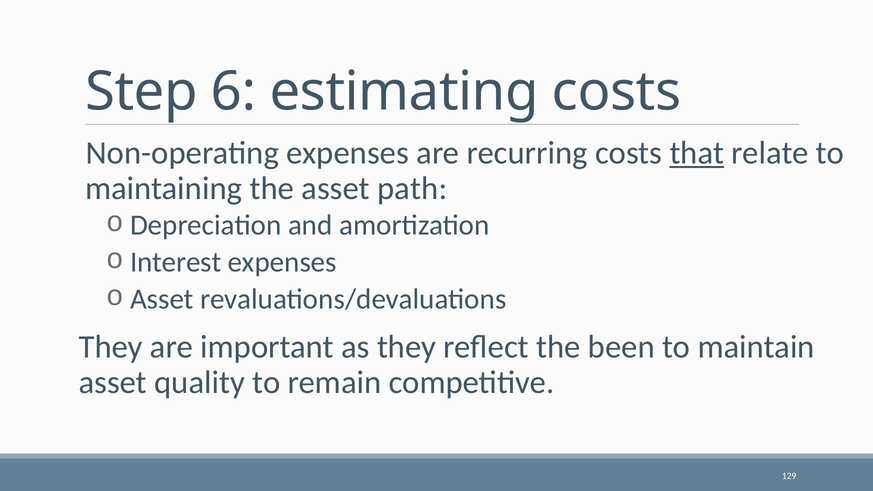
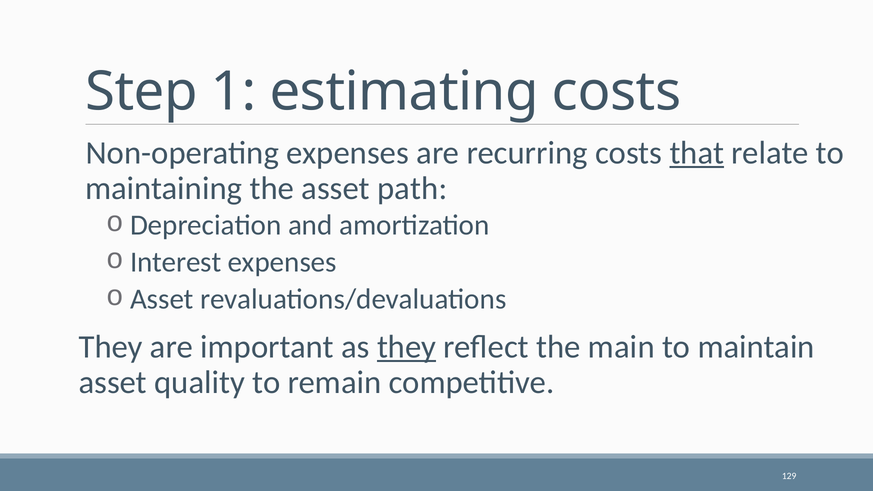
6: 6 -> 1 (234, 92)
they underline: none -> present (407, 347)
been: been -> main (621, 347)
